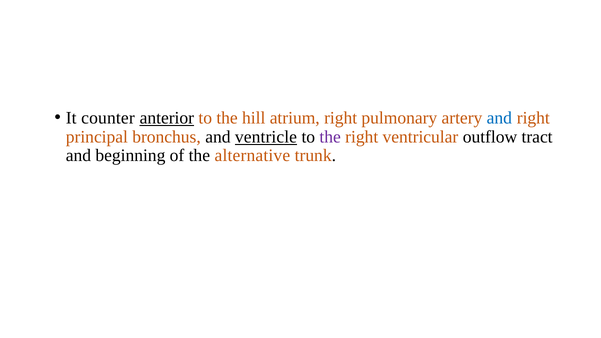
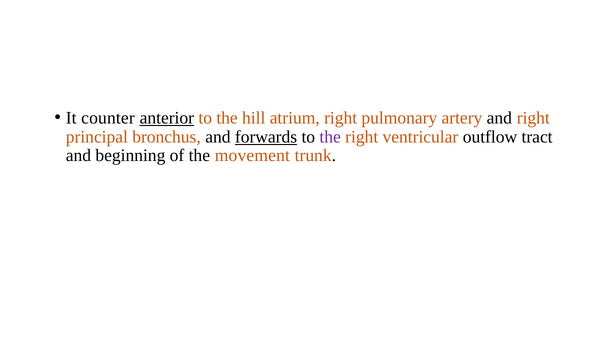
and colour: blue -> black (499, 118)
ventricle: ventricle -> forwards (266, 137)
alternative: alternative -> movement (252, 156)
